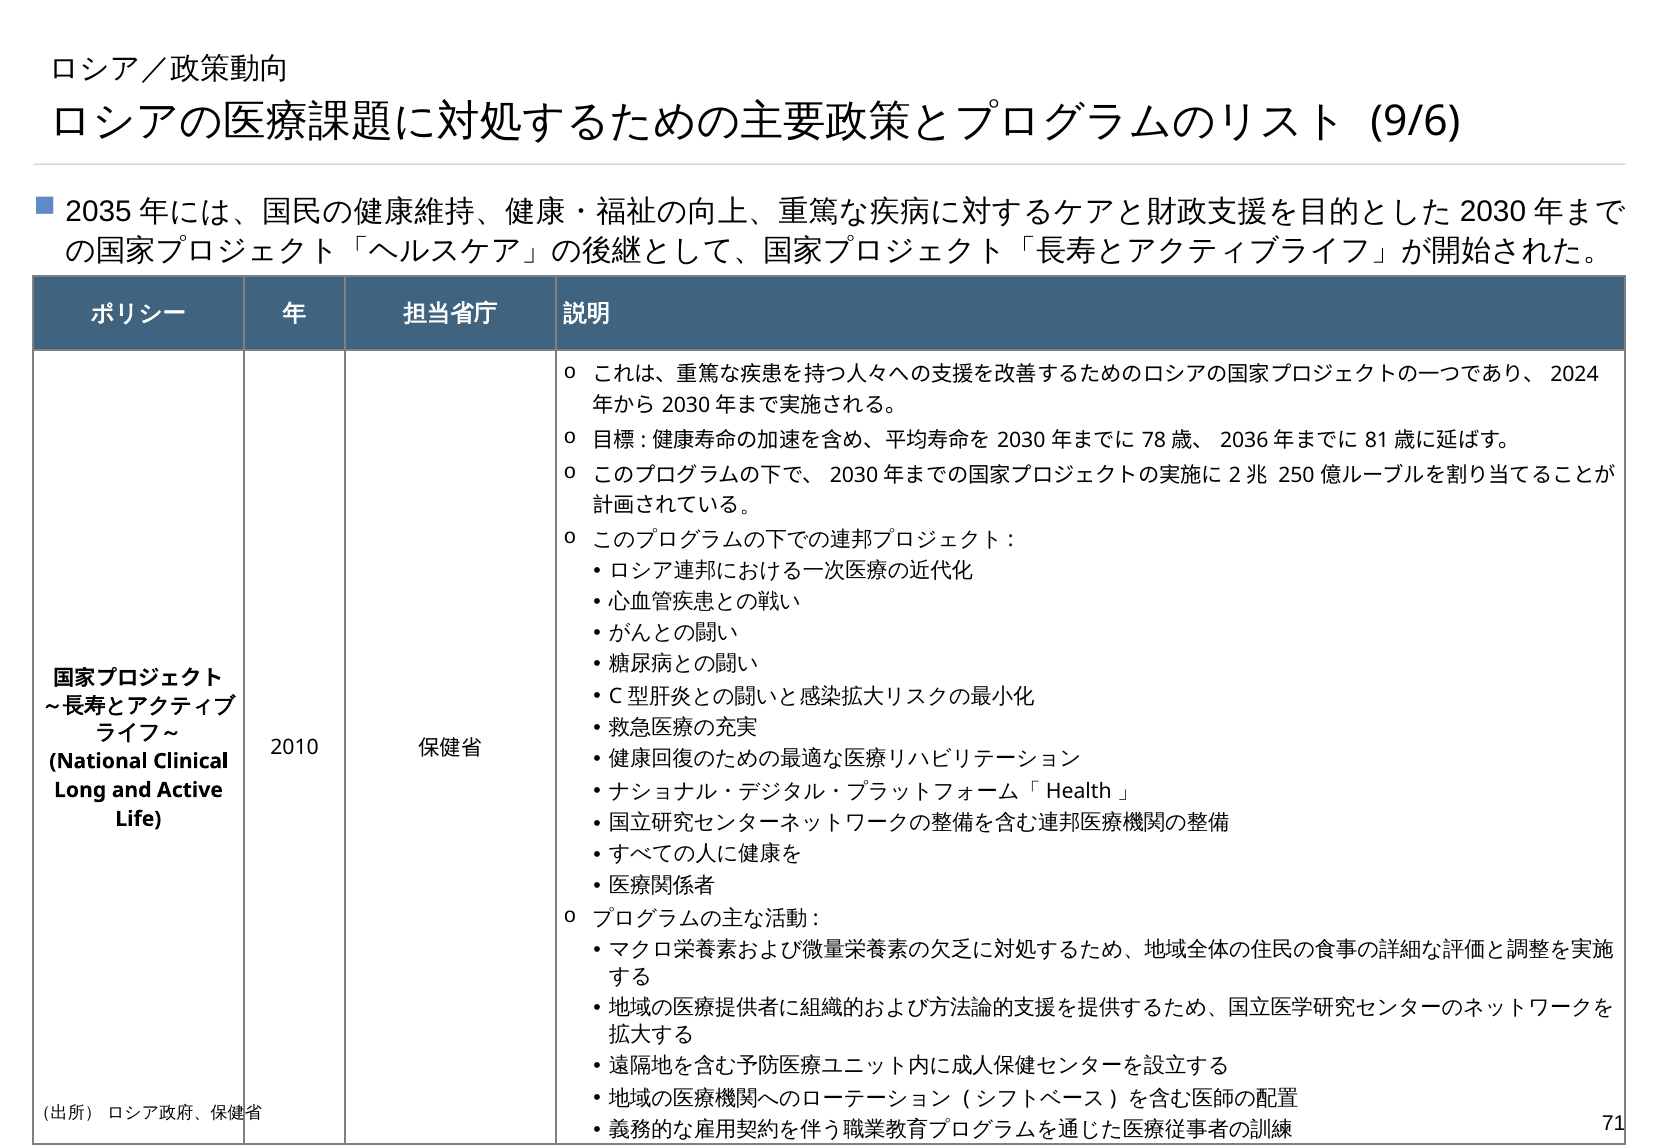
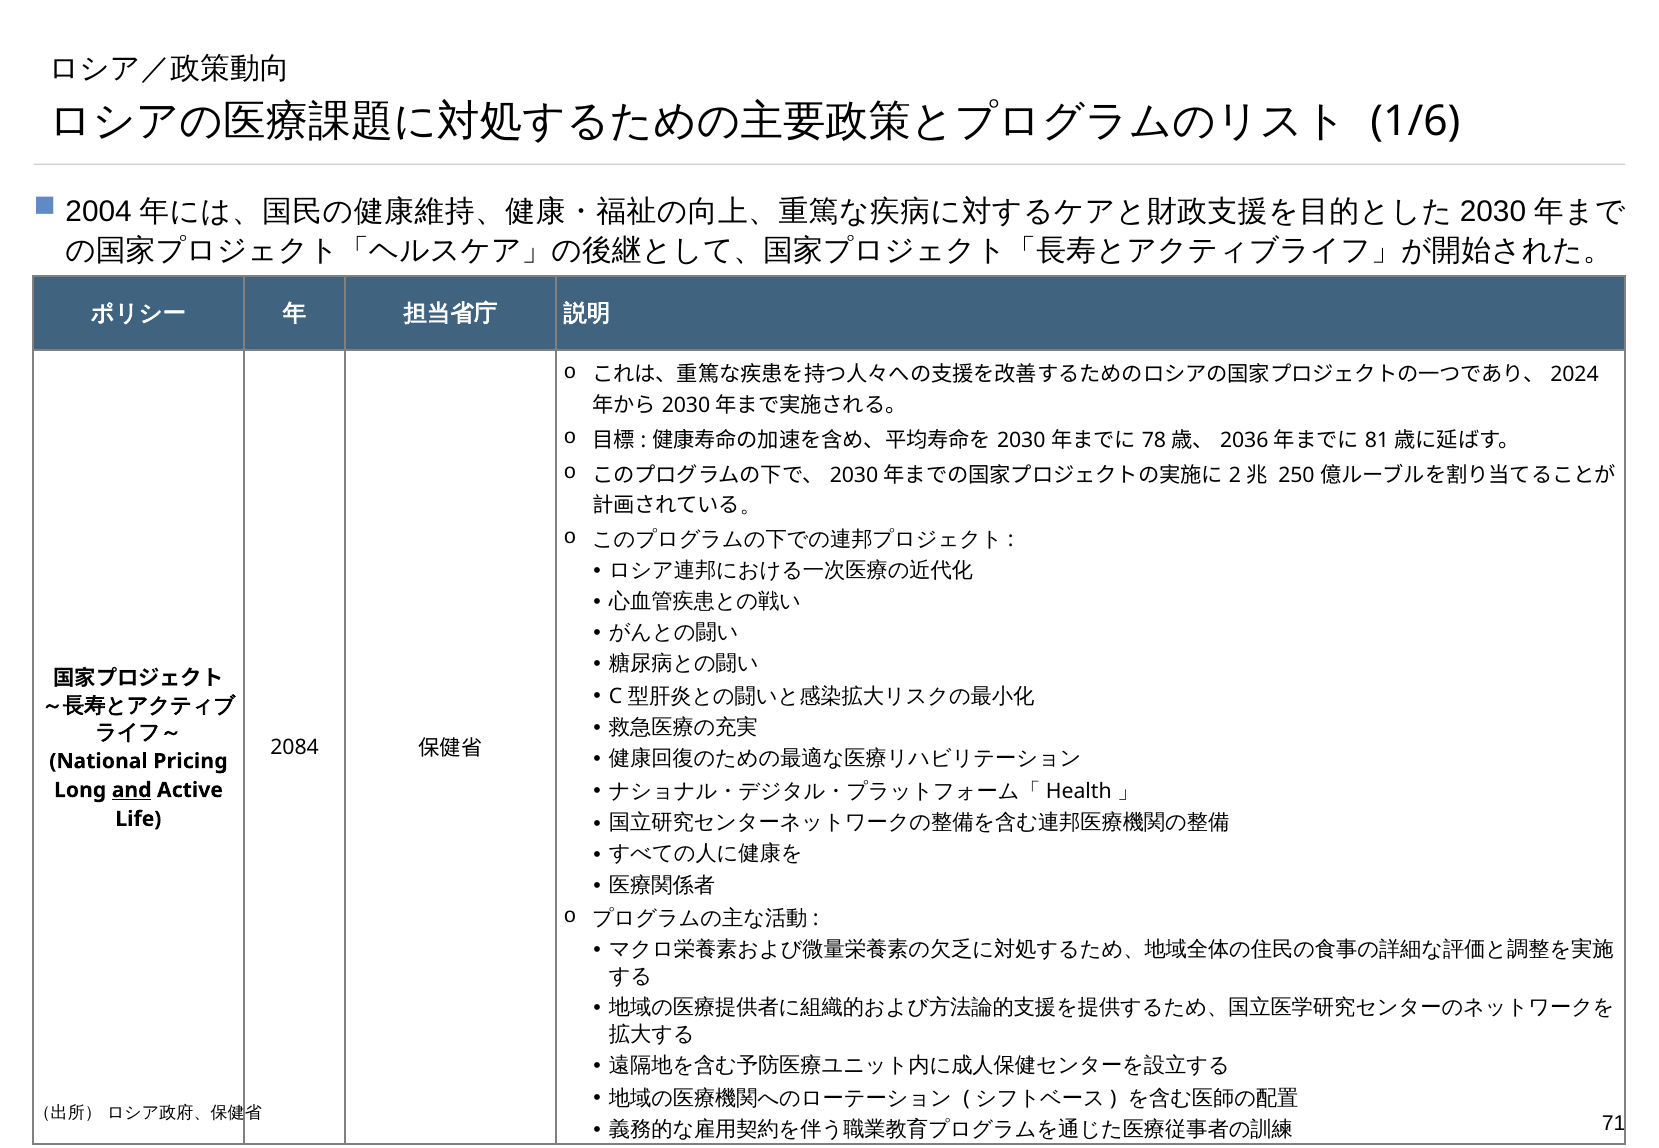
9/6: 9/6 -> 1/6 (1415, 122)
2035: 2035 -> 2004 (99, 212)
2010: 2010 -> 2084 (295, 748)
Clinical: Clinical -> Pricing (191, 762)
and underline: none -> present (132, 790)
